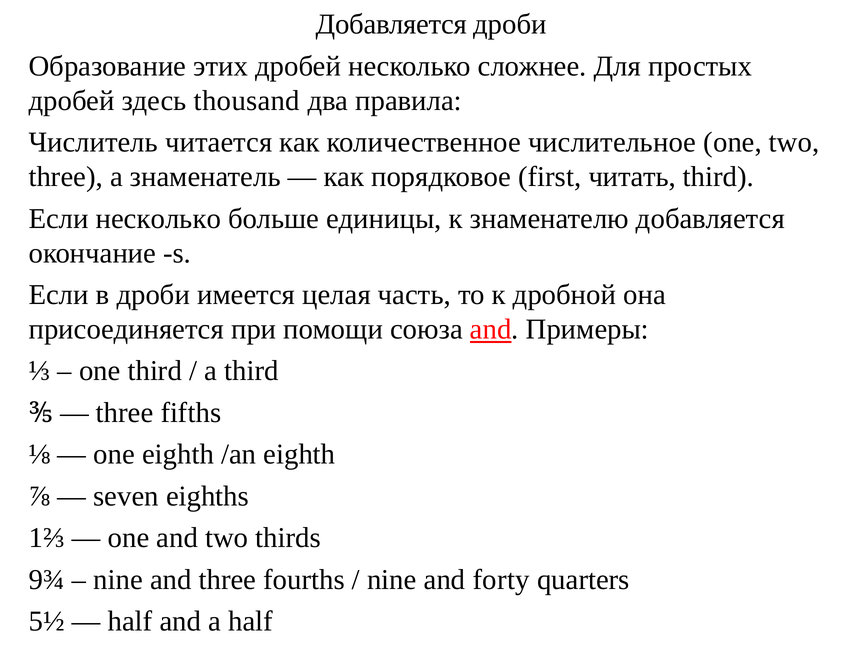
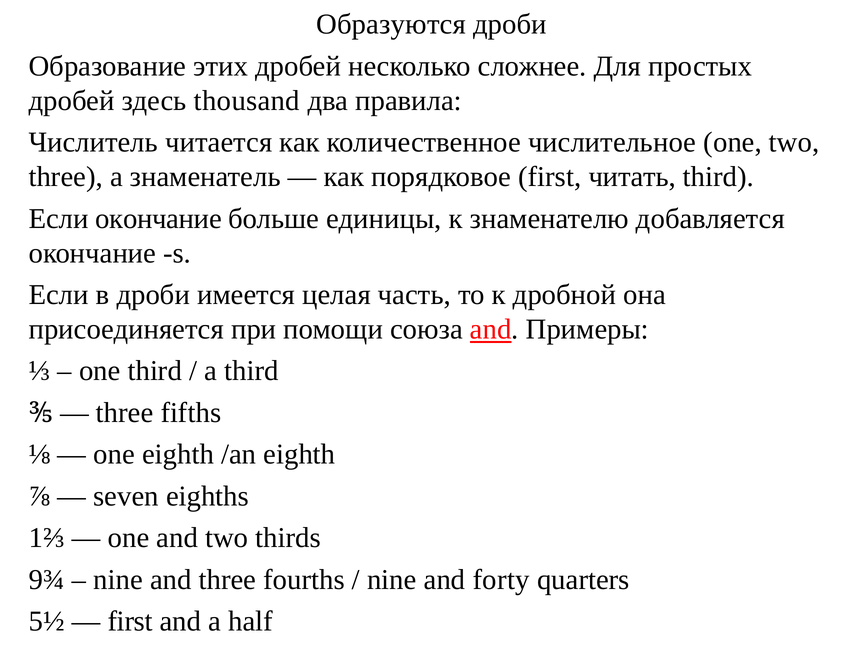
Добавляется: Добавляется -> Образуются (391, 24)
Если несколько: несколько -> окончание (159, 219)
half: half -> first (130, 621)
